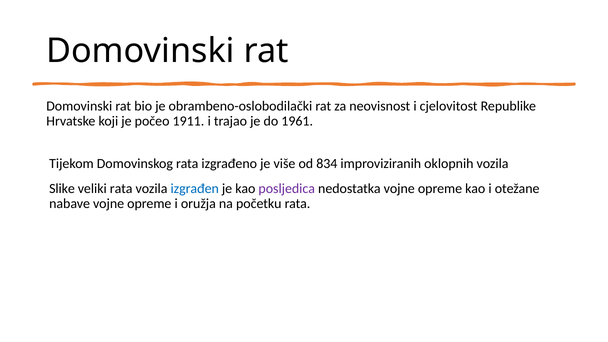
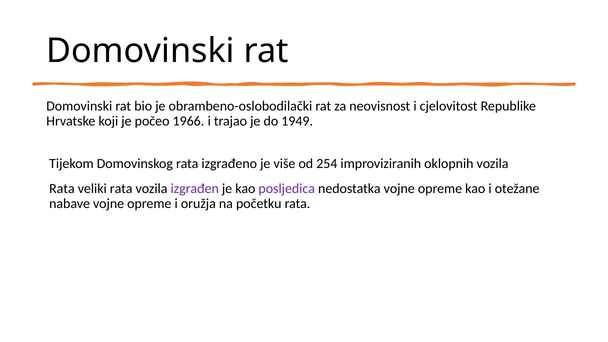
1911: 1911 -> 1966 (188, 121)
1961: 1961 -> 1949 (297, 121)
834: 834 -> 254 (327, 164)
Slike: Slike -> Rata (62, 189)
izgrađen colour: blue -> purple (195, 189)
